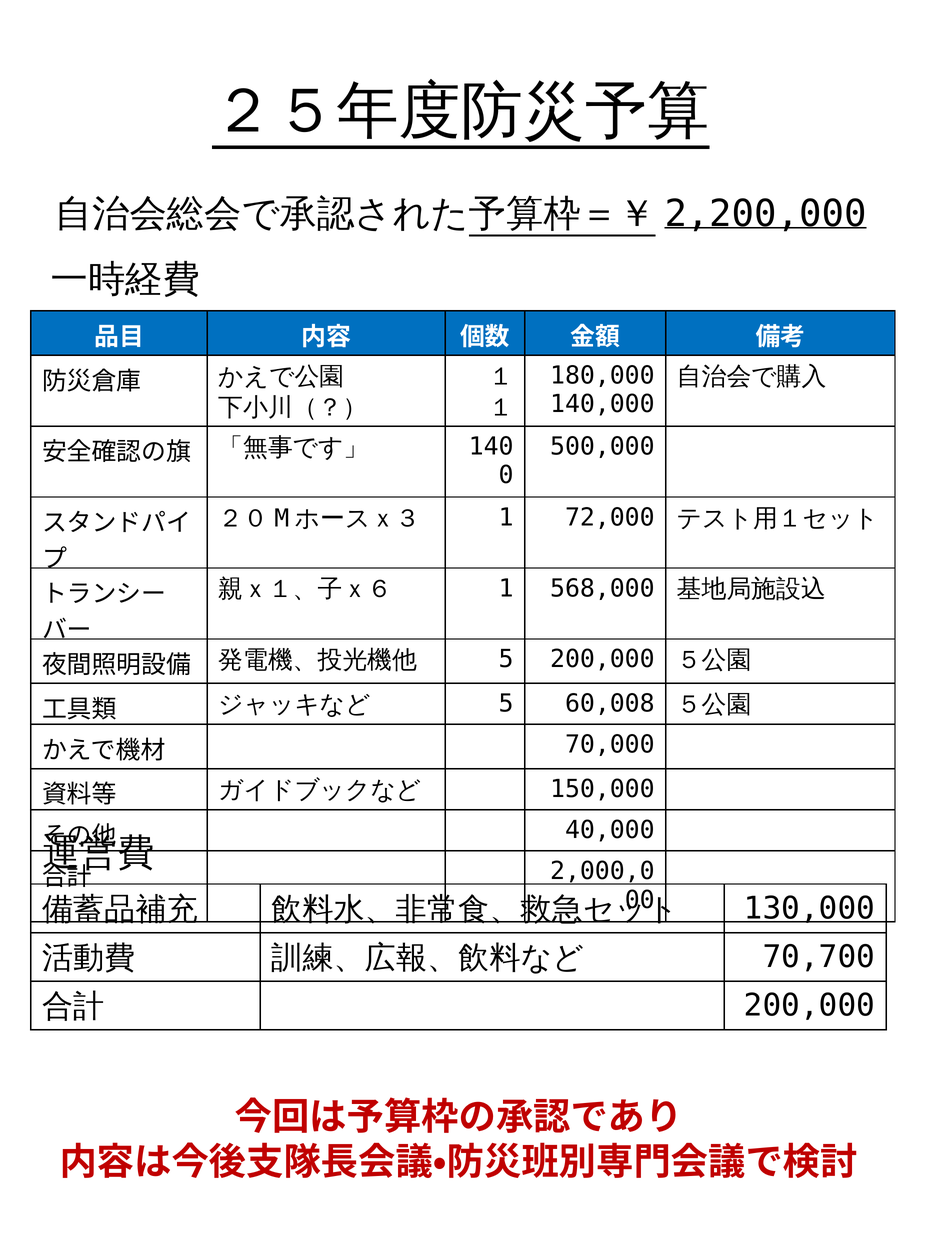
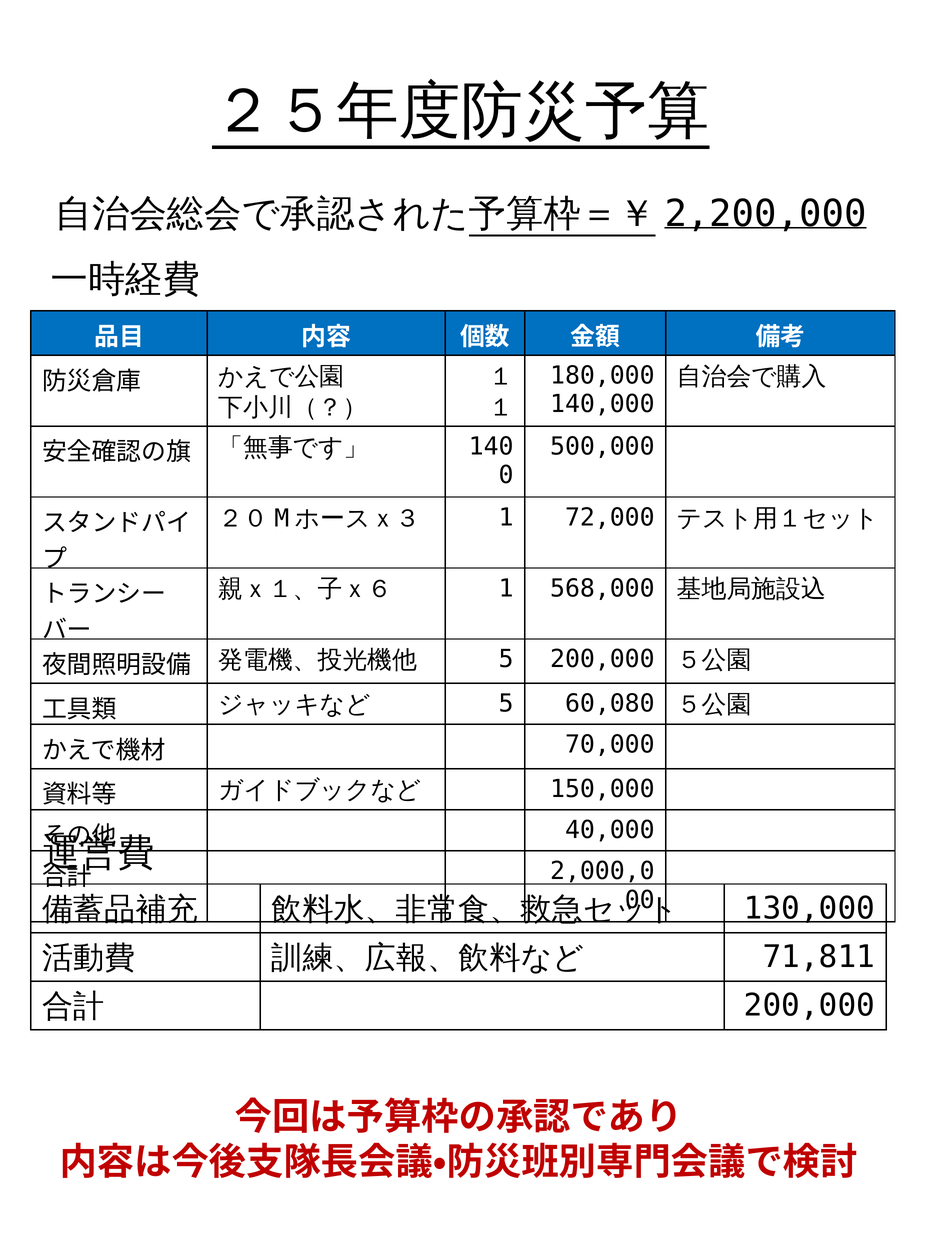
60,008: 60,008 -> 60,080 (610, 704)
70,700: 70,700 -> 71,811 (819, 957)
